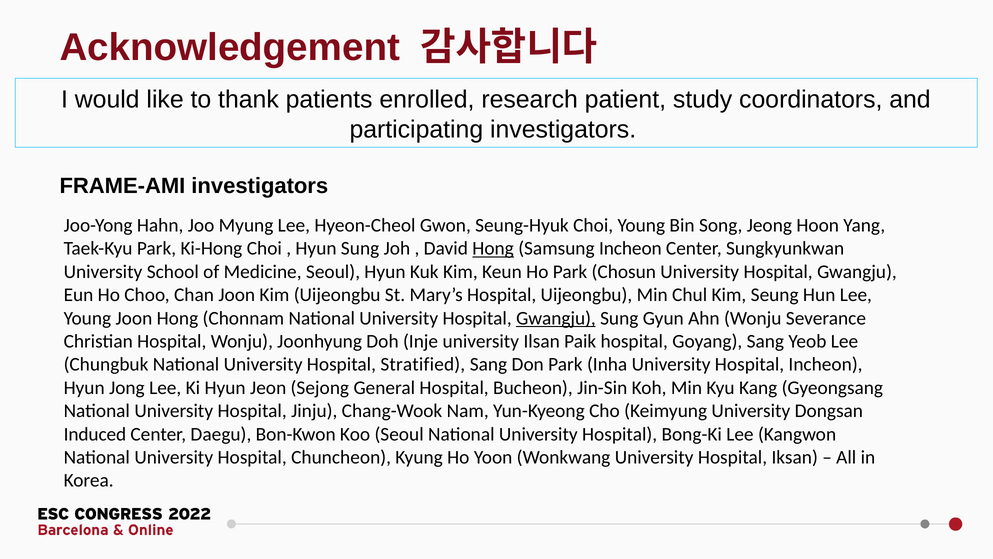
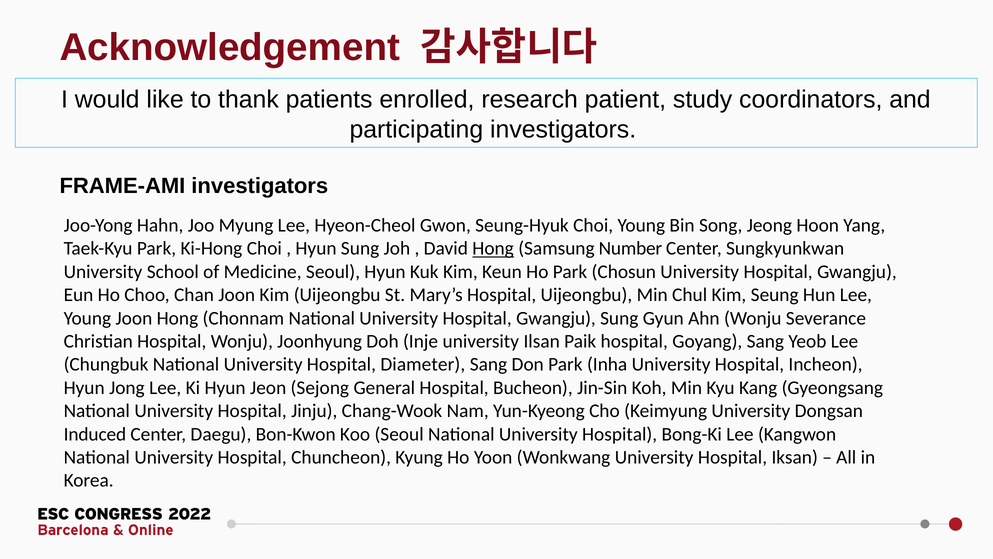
Samsung Incheon: Incheon -> Number (630, 248)
Gwangju underline: present -> none (556, 318)
Stratified: Stratified -> Diameter (423, 364)
